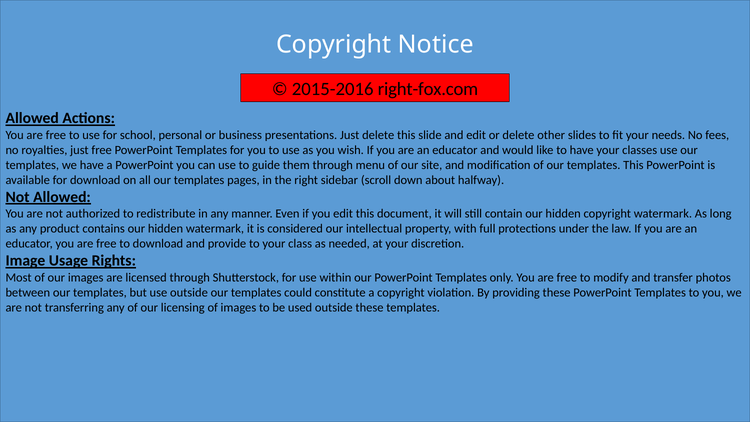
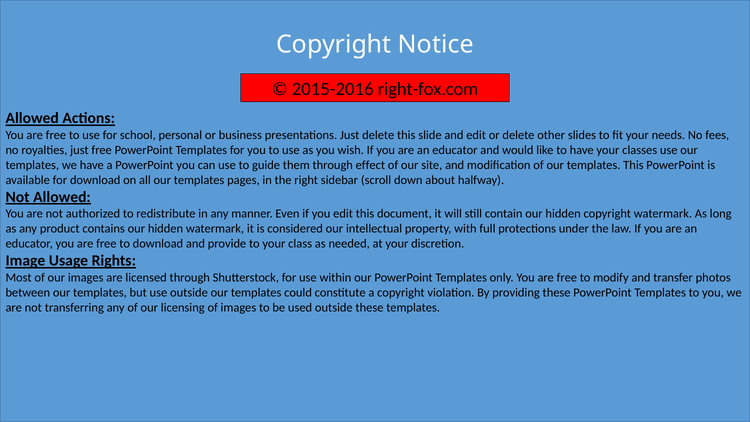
menu: menu -> effect (370, 165)
